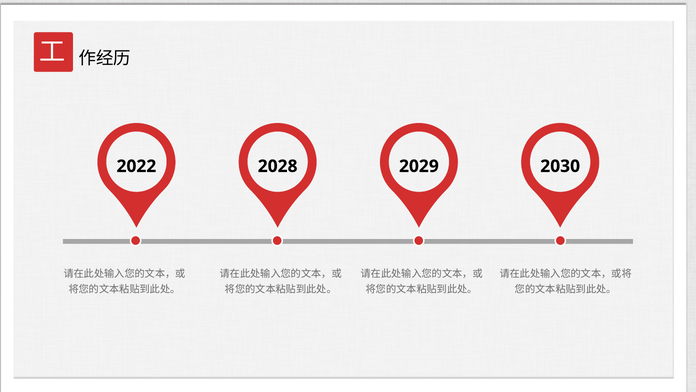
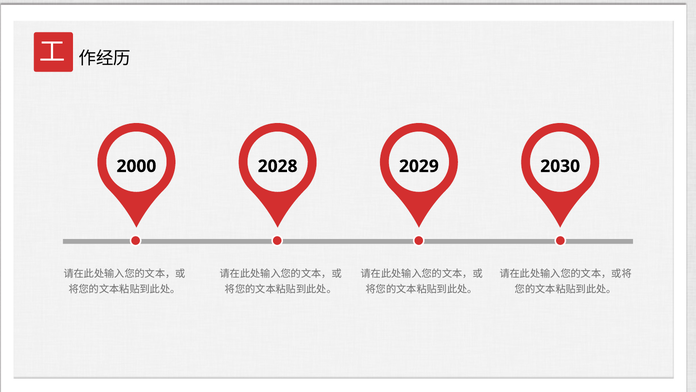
2022: 2022 -> 2000 (136, 166)
